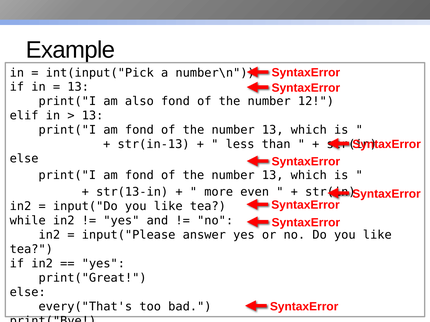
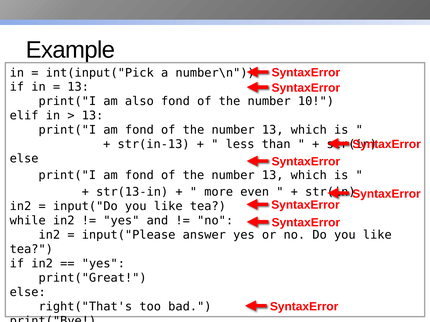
12: 12 -> 10 (316, 102)
every("That's: every("That's -> right("That's (85, 307)
